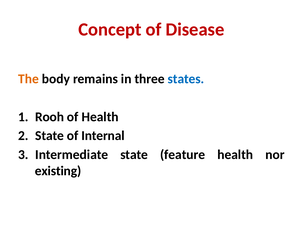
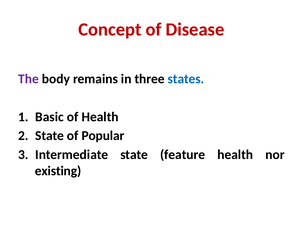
The colour: orange -> purple (29, 79)
Rooh: Rooh -> Basic (50, 116)
Internal: Internal -> Popular (103, 135)
